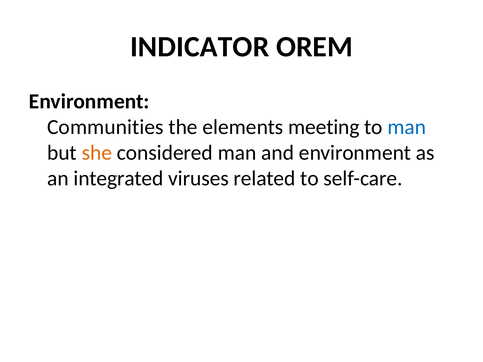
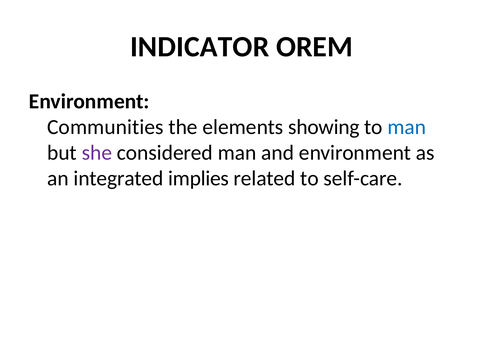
meeting: meeting -> showing (324, 127)
she colour: orange -> purple (97, 153)
viruses: viruses -> implies (199, 179)
